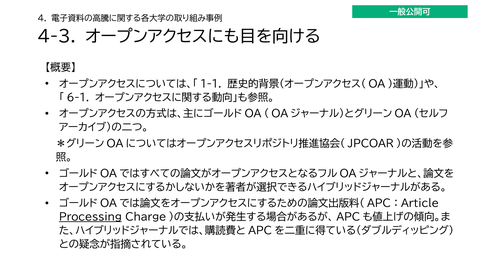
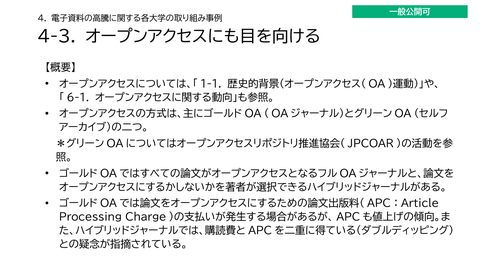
Processing underline: present -> none (90, 217)
